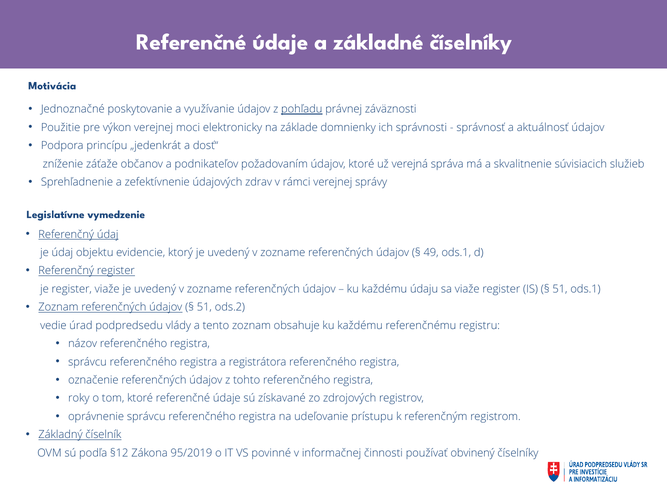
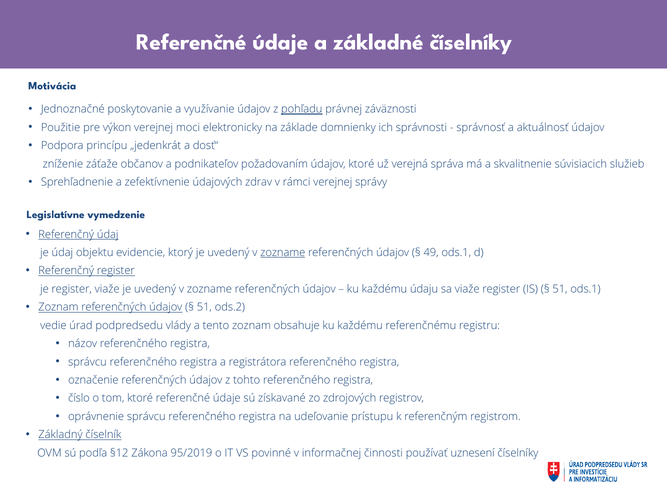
zozname underline: none -> present (283, 253)
roky: roky -> číslo (79, 399)
obvinený: obvinený -> uznesení (473, 453)
